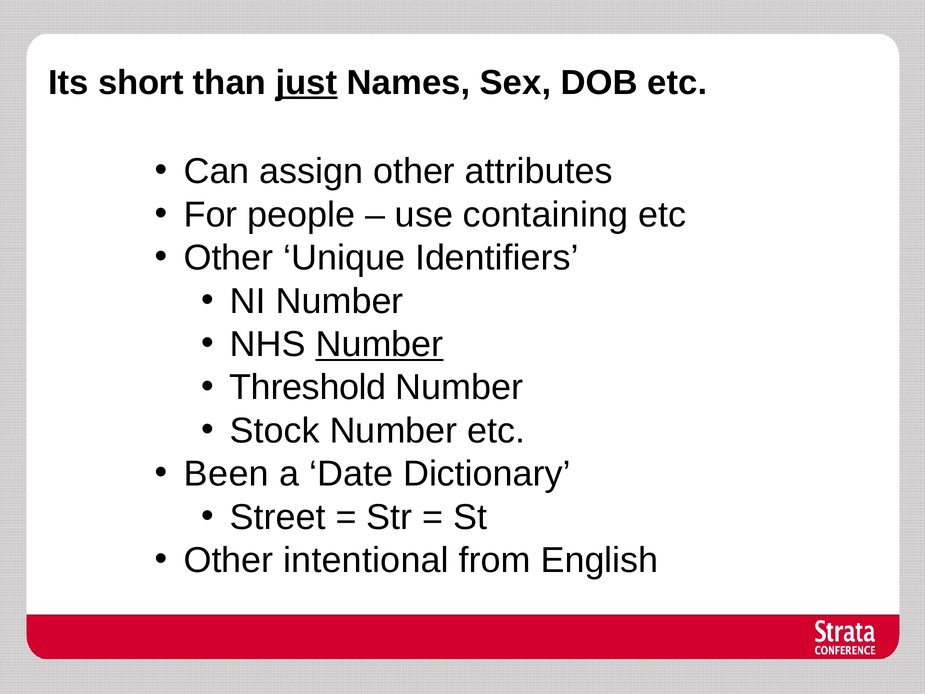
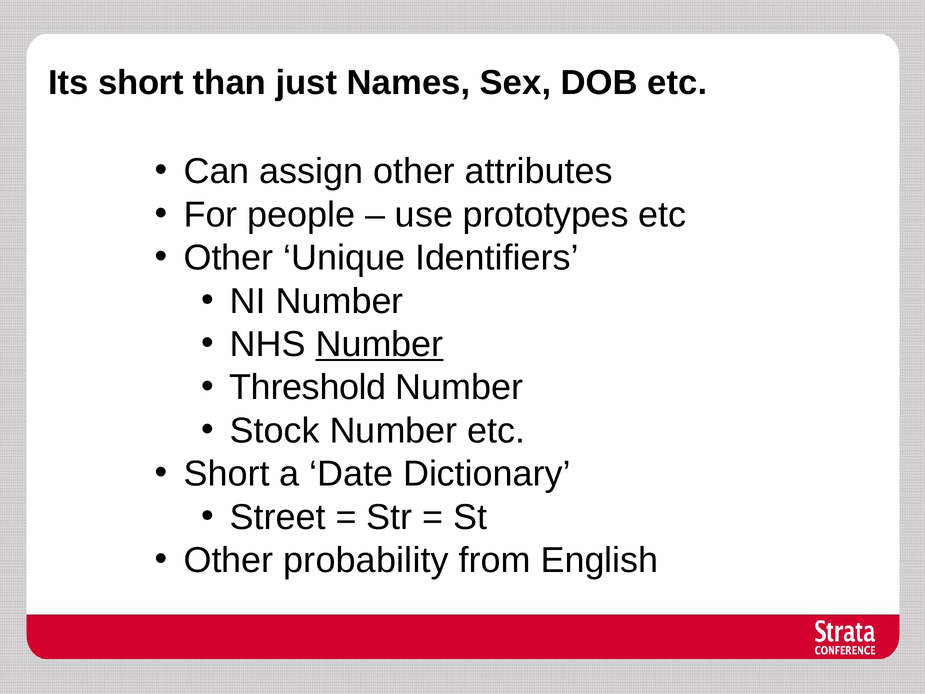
just underline: present -> none (307, 83)
containing: containing -> prototypes (546, 215)
Been: Been -> Short (227, 474)
intentional: intentional -> probability (366, 560)
